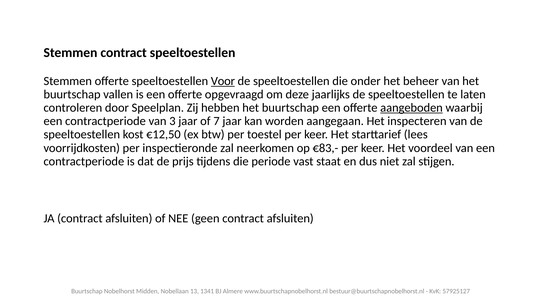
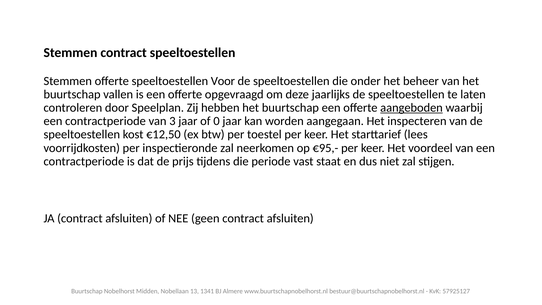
Voor underline: present -> none (223, 81)
7: 7 -> 0 (217, 121)
€83,-: €83,- -> €95,- (326, 148)
